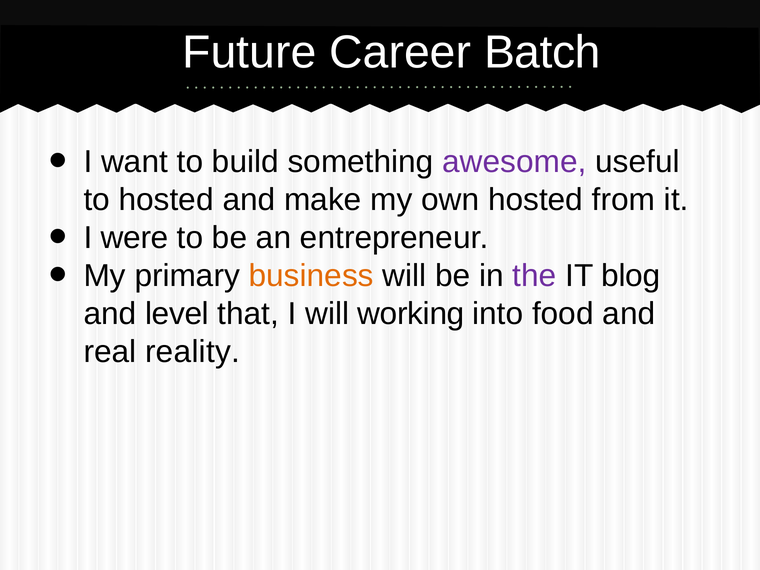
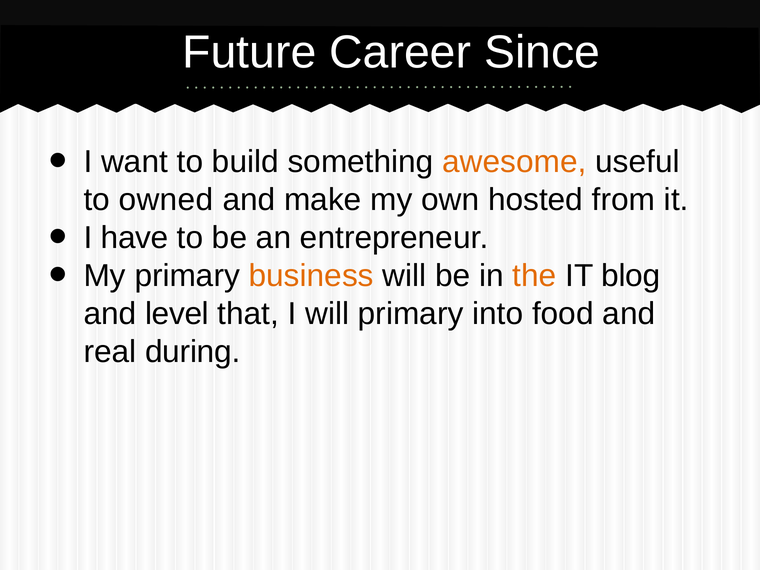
Batch: Batch -> Since (542, 52)
awesome colour: purple -> orange (514, 162)
to hosted: hosted -> owned (166, 200)
were: were -> have (135, 238)
the colour: purple -> orange (534, 276)
will working: working -> primary (411, 314)
reality: reality -> during (193, 352)
